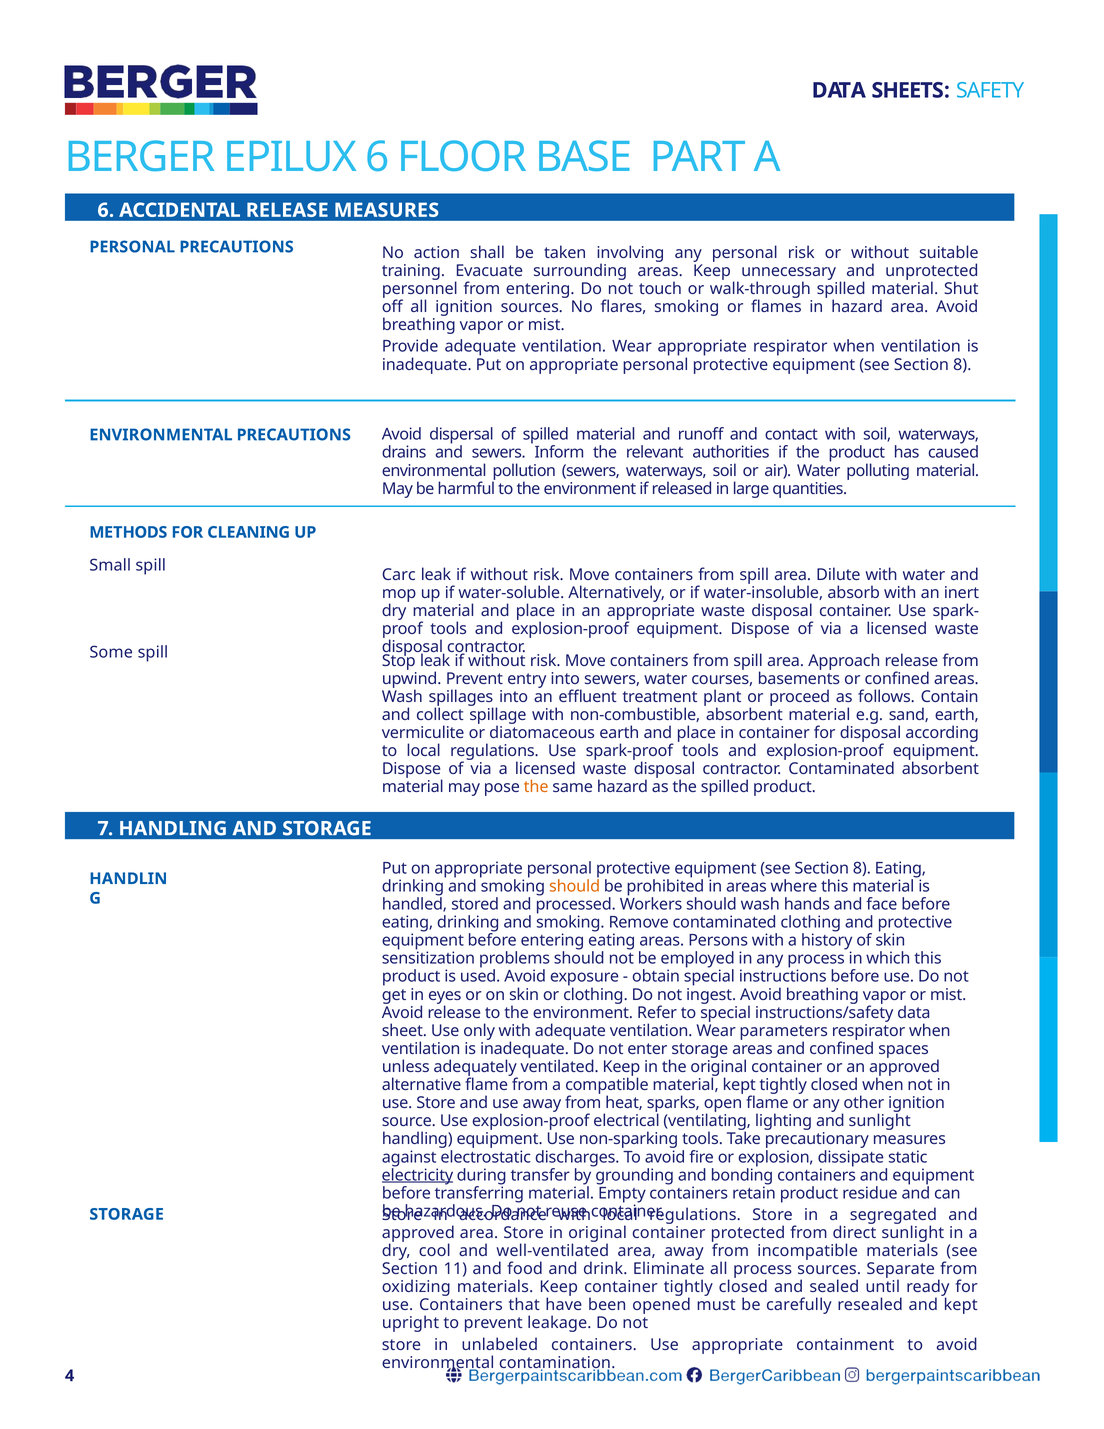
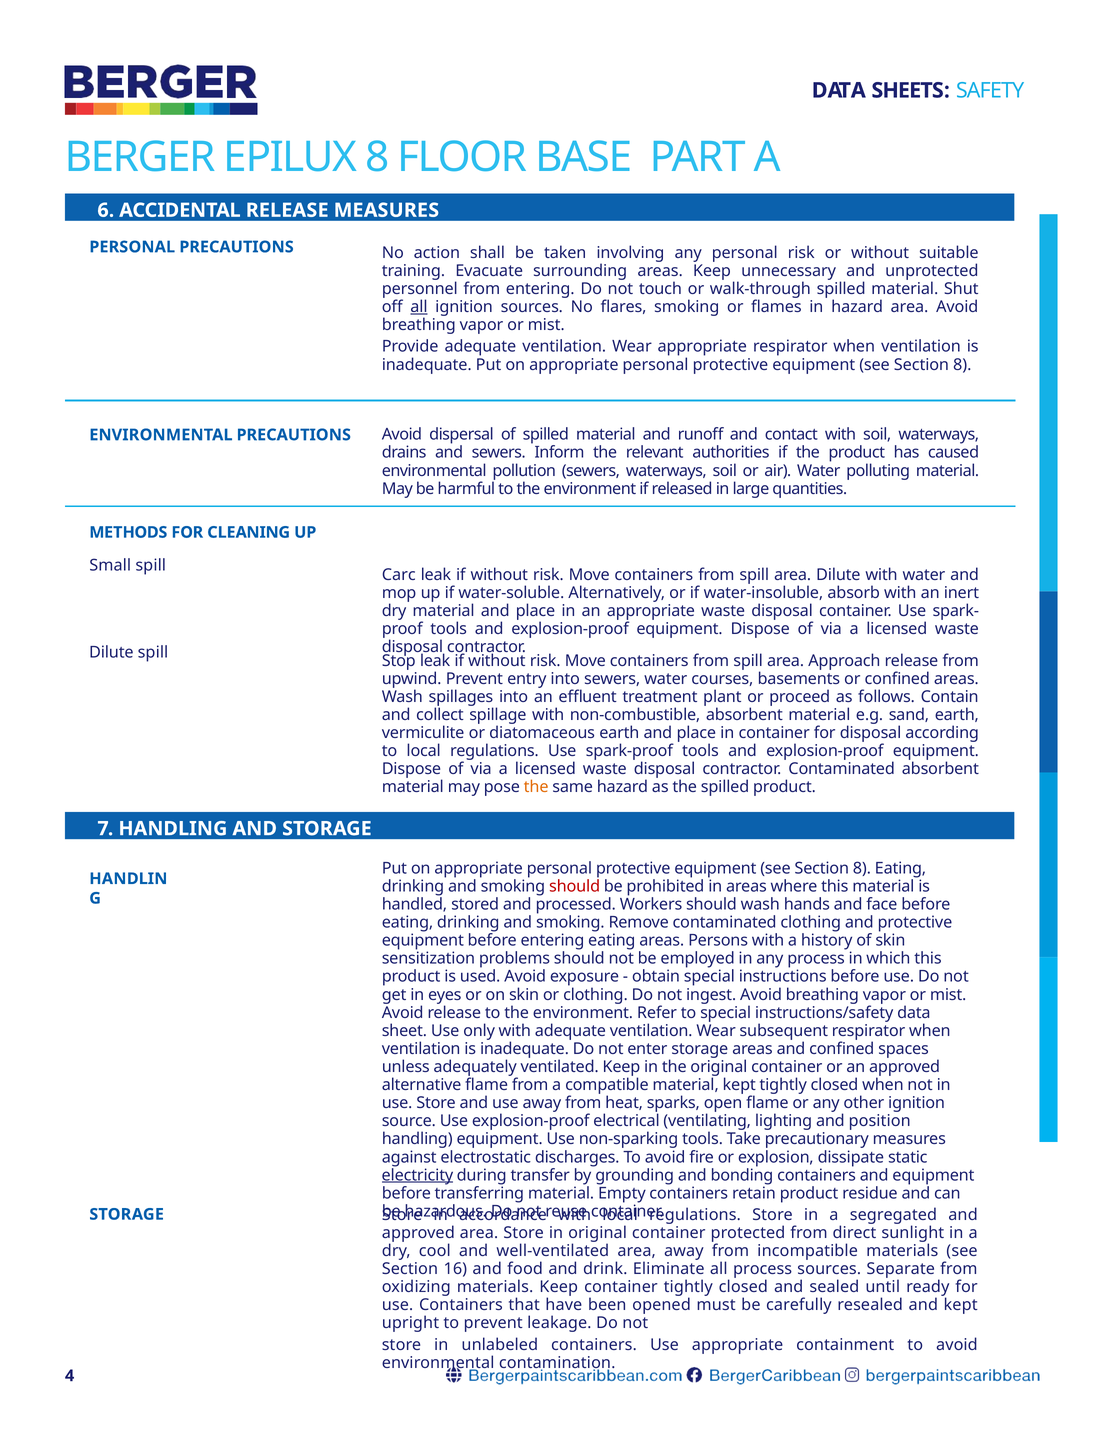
EPILUX 6: 6 -> 8 (377, 157)
all underline: none -> present (419, 307)
Some: Some -> Dilute (111, 652)
should colour: orange -> red (575, 886)
parameters: parameters -> subsequent (784, 1031)
and sunlight: sunlight -> position (880, 1121)
11: 11 -> 16 (455, 1269)
